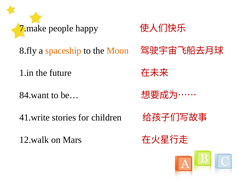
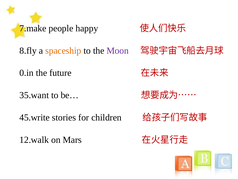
Moon colour: orange -> purple (118, 50)
1.in: 1.in -> 0.in (27, 73)
84.want: 84.want -> 35.want (34, 95)
41.write: 41.write -> 45.write (35, 117)
